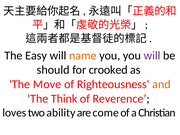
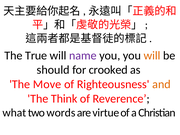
Easy: Easy -> True (36, 55)
name colour: orange -> purple (83, 55)
will colour: purple -> orange (152, 55)
loves: loves -> what (14, 113)
ability: ability -> words (61, 113)
come: come -> virtue (106, 113)
